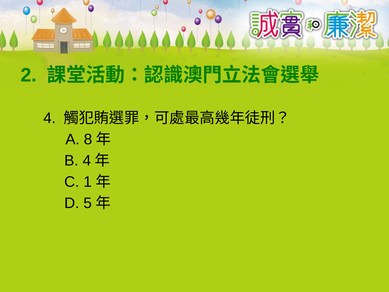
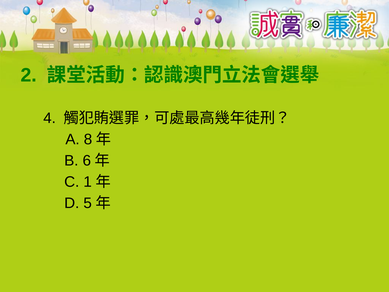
B 4: 4 -> 6 (87, 161)
